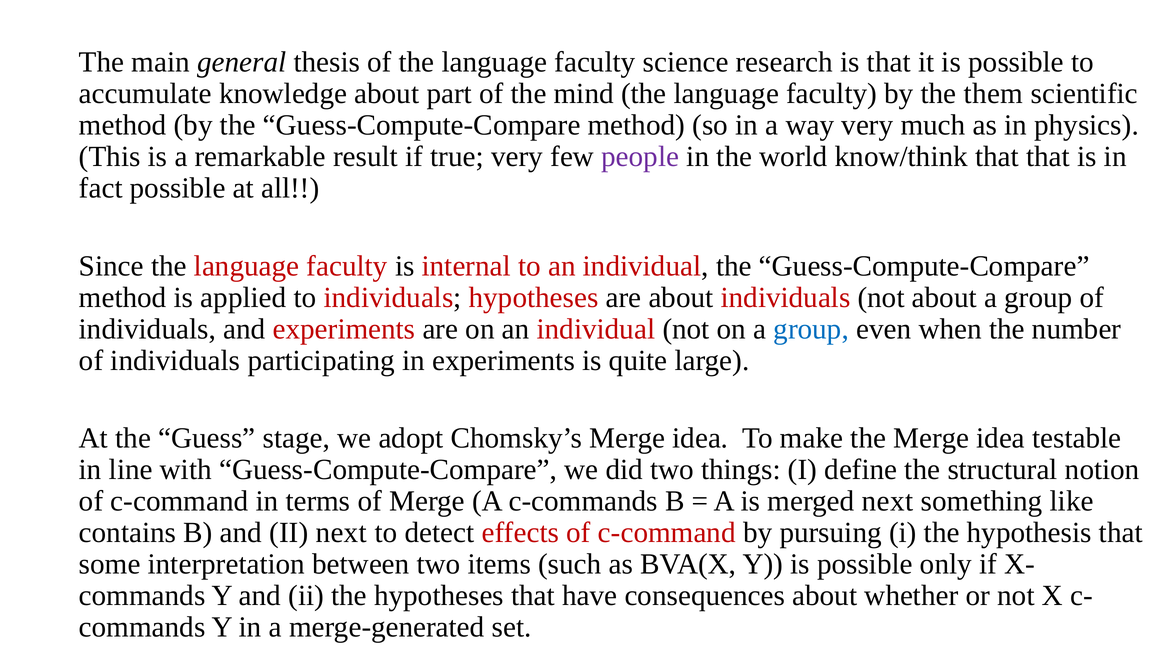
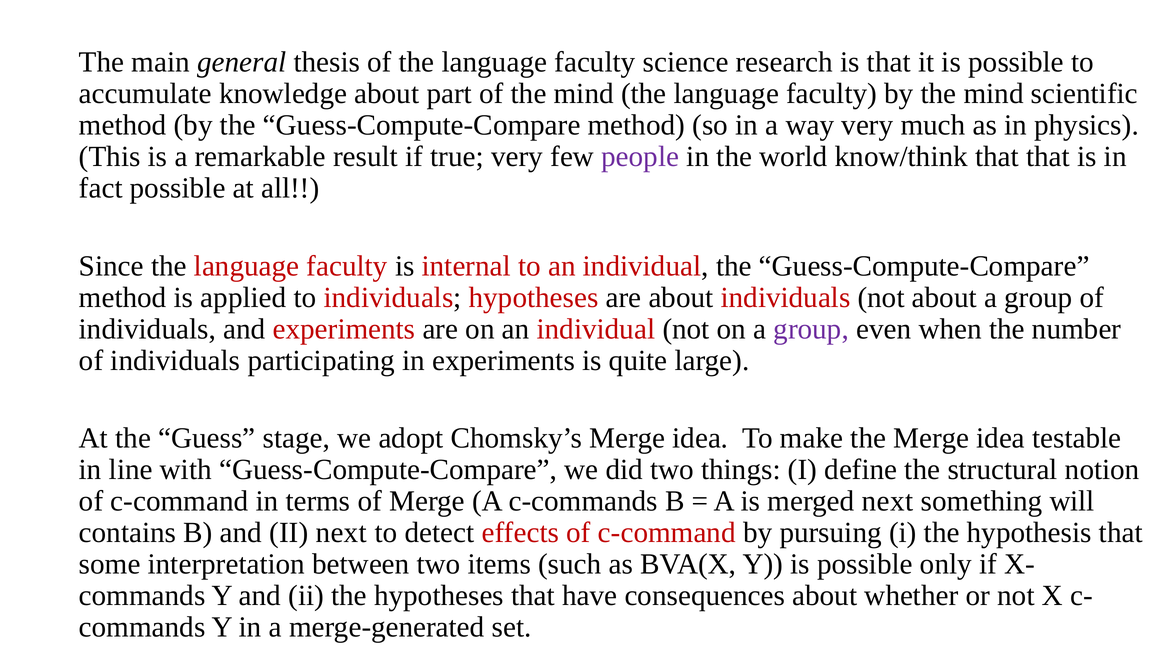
by the them: them -> mind (994, 94)
group colour: blue -> purple (811, 329)
like: like -> will (1072, 501)
